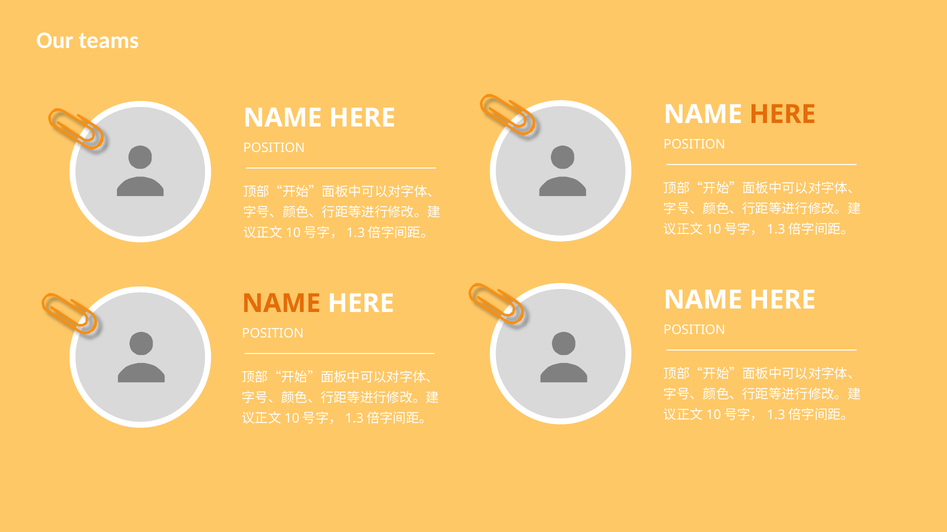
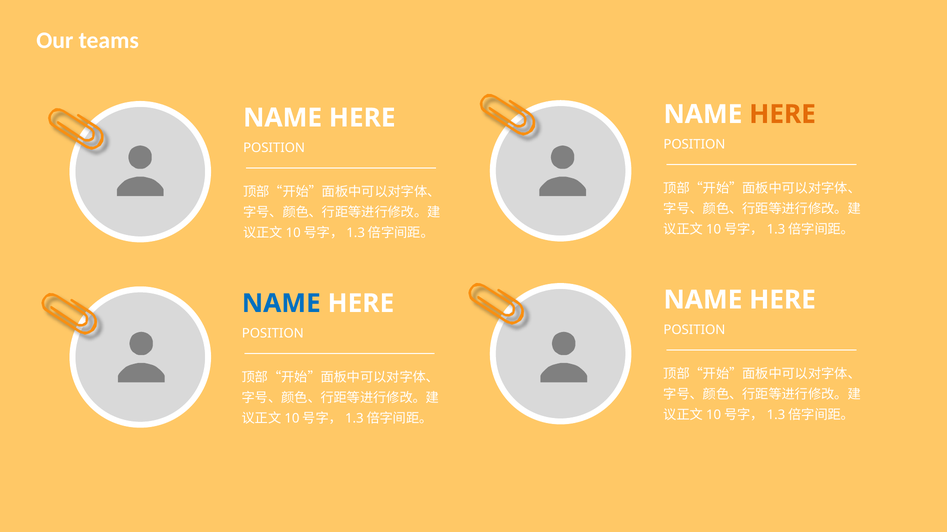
NAME colour: orange -> blue (281, 304)
